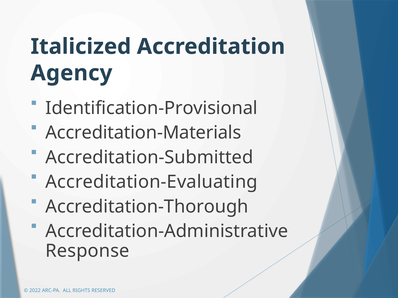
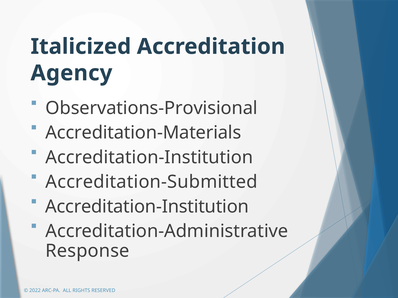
Identification-Provisional: Identification-Provisional -> Observations-Provisional (152, 108)
Accreditation-Submitted: Accreditation-Submitted -> Accreditation-Institution (149, 158)
Accreditation-Evaluating: Accreditation-Evaluating -> Accreditation-Submitted (152, 182)
Accreditation-Thorough: Accreditation-Thorough -> Accreditation-Institution (147, 207)
